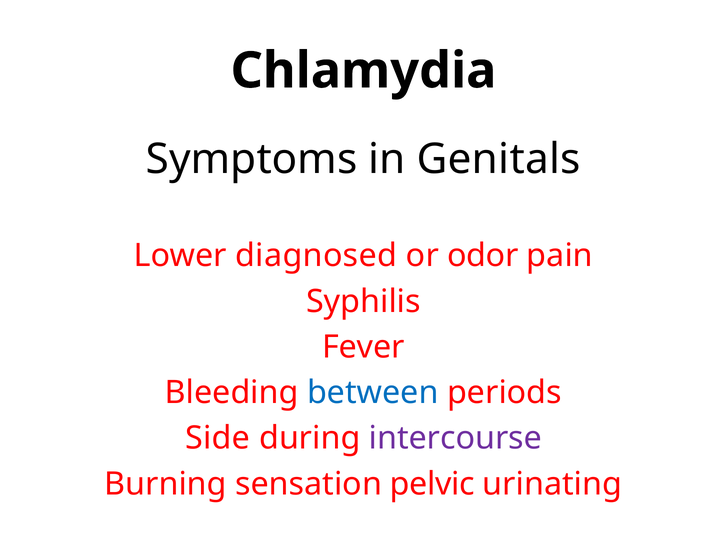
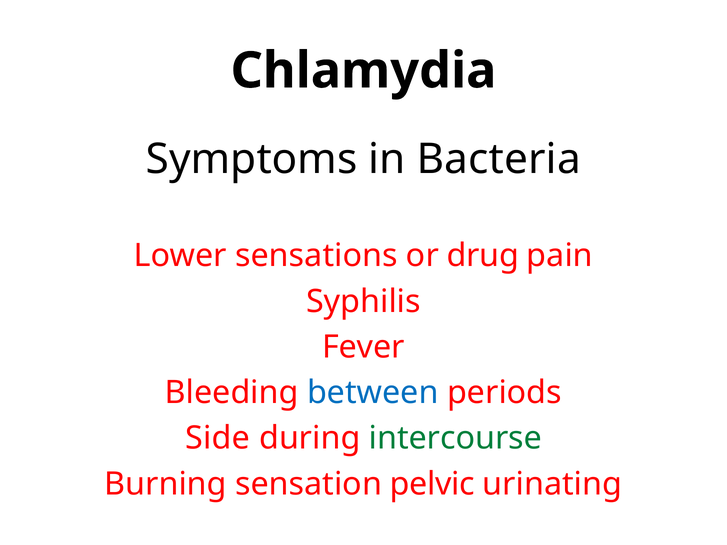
Genitals: Genitals -> Bacteria (499, 159)
diagnosed: diagnosed -> sensations (316, 256)
odor: odor -> drug (483, 256)
intercourse colour: purple -> green (455, 439)
